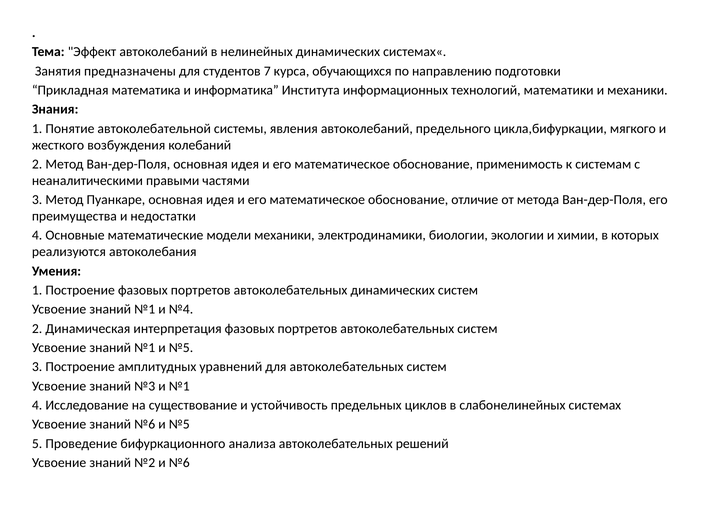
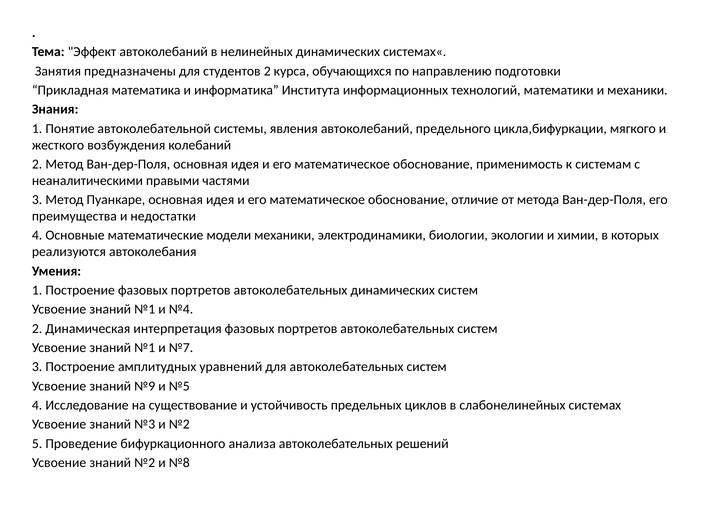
студентов 7: 7 -> 2 (267, 71)
№1 и №5: №5 -> №7 (181, 348)
№3: №3 -> №9 (145, 386)
и №1: №1 -> №5 (179, 386)
знаний №6: №6 -> №3 (145, 425)
№5: №5 -> №2 (179, 425)
и №6: №6 -> №8 (179, 463)
